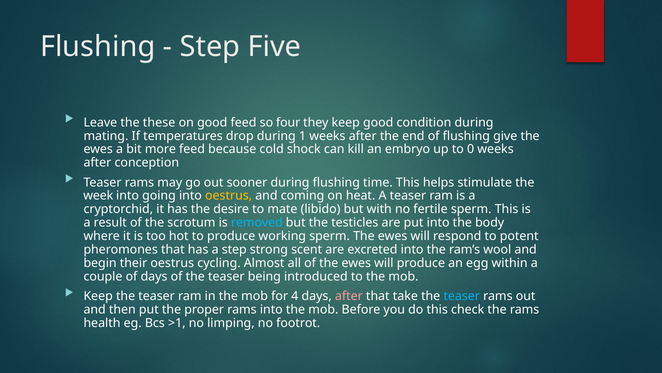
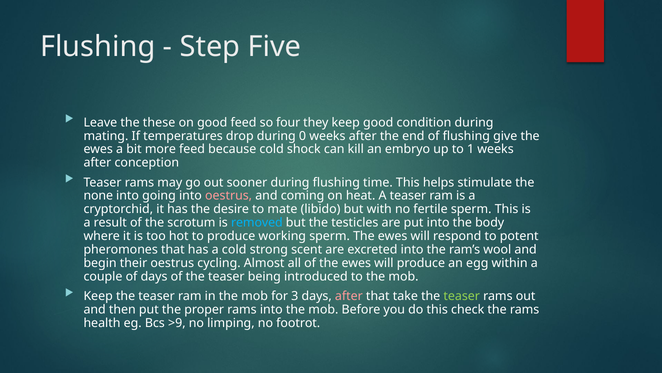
1: 1 -> 0 (302, 136)
0: 0 -> 1 (471, 149)
week: week -> none (98, 196)
oestrus colour: yellow -> pink (229, 196)
a step: step -> cold (234, 249)
4: 4 -> 3 (295, 296)
teaser colour: light blue -> light green (462, 296)
>1: >1 -> >9 (177, 322)
